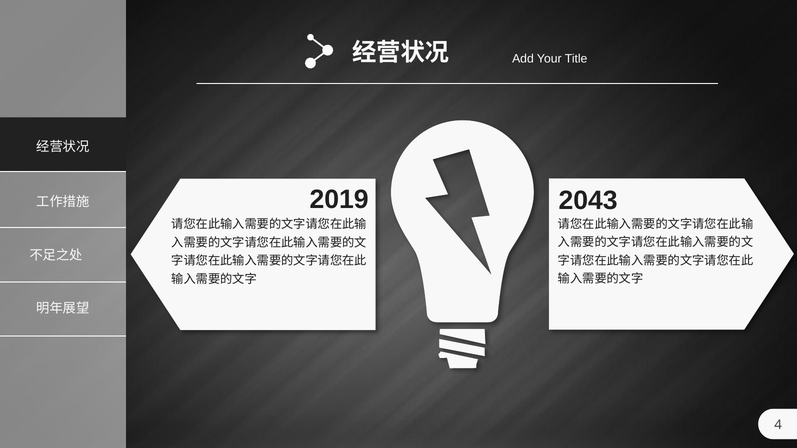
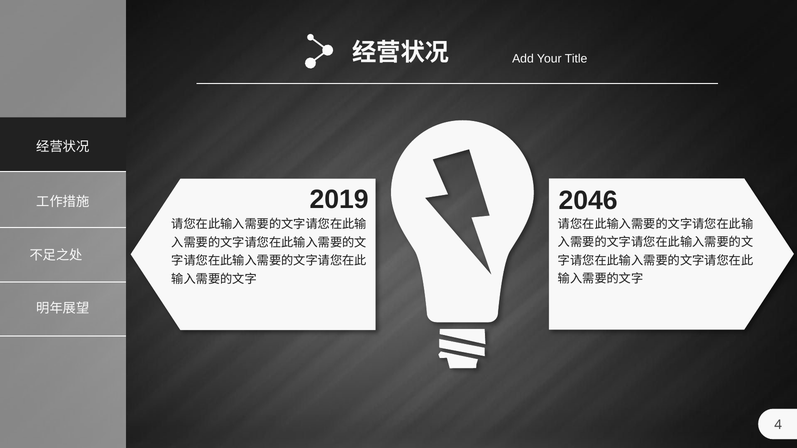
2043: 2043 -> 2046 (588, 200)
